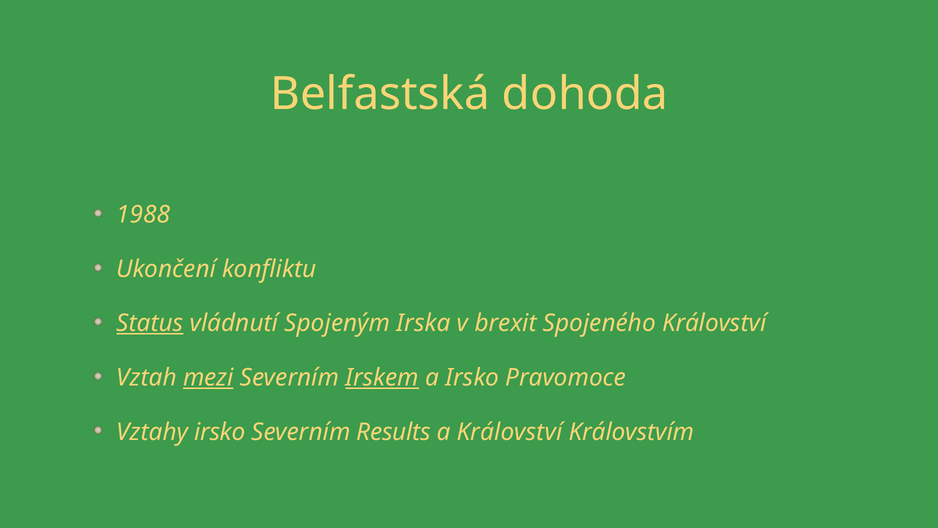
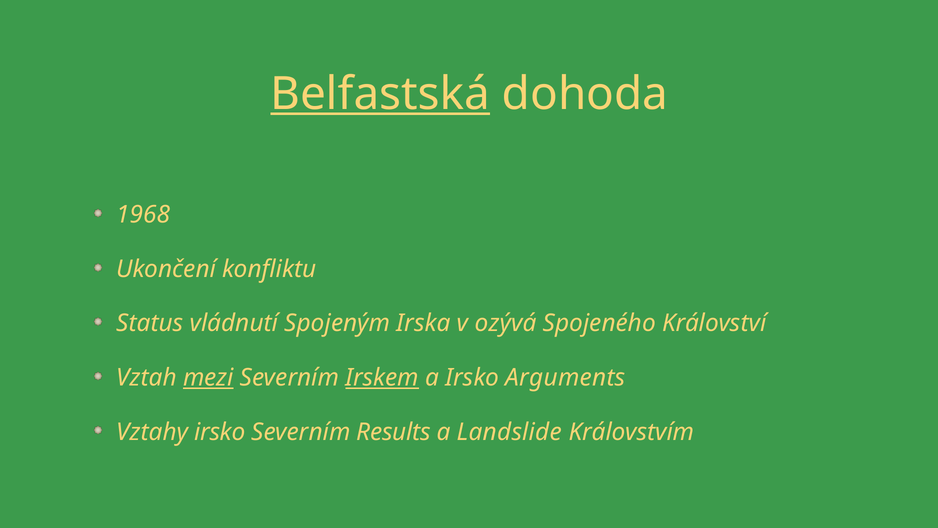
Belfastská underline: none -> present (380, 94)
1988: 1988 -> 1968 (143, 215)
Status underline: present -> none (150, 323)
brexit: brexit -> ozývá (506, 323)
Pravomoce: Pravomoce -> Arguments (565, 377)
a Království: Království -> Landslide (509, 432)
